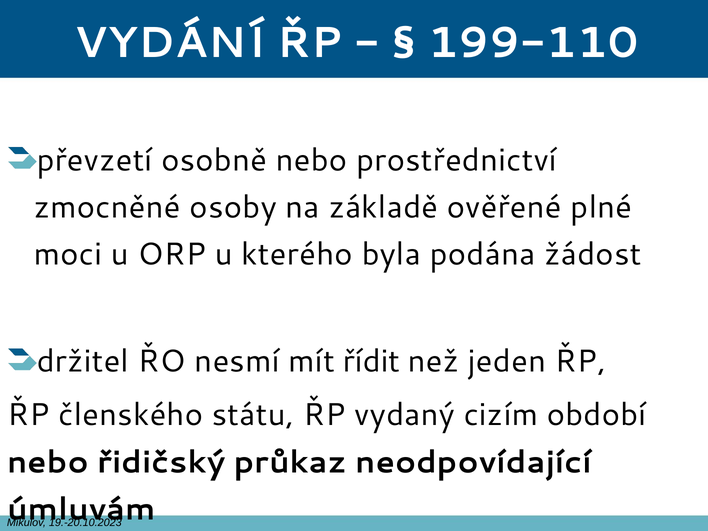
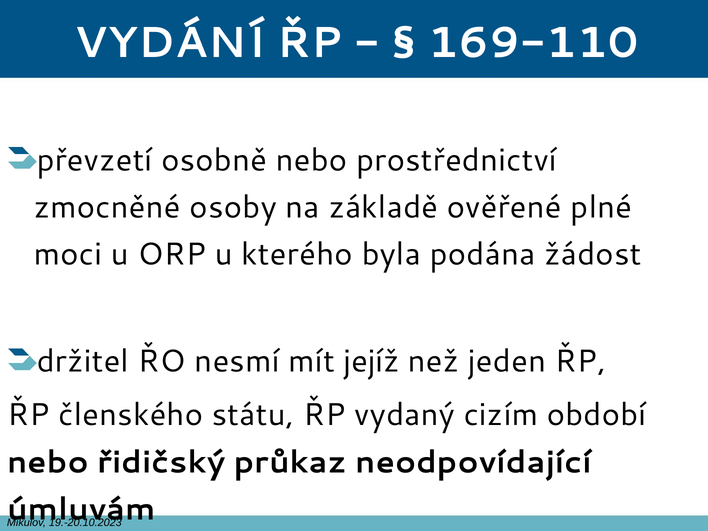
199-110: 199-110 -> 169-110 (533, 43)
řídit: řídit -> jejíž (371, 362)
